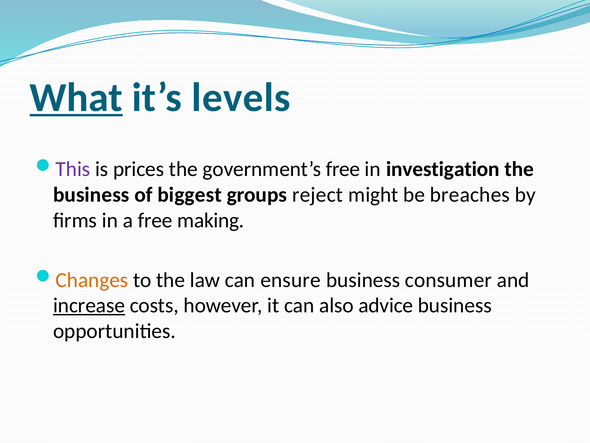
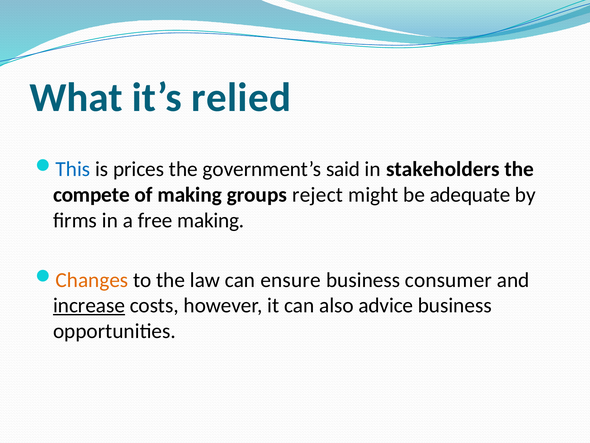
What underline: present -> none (76, 97)
levels: levels -> relied (241, 97)
This colour: purple -> blue (73, 169)
government’s free: free -> said (343, 169)
investigation: investigation -> stakeholders (443, 169)
business: business -> compete (91, 195)
of biggest: biggest -> making (190, 195)
breaches: breaches -> adequate (470, 195)
